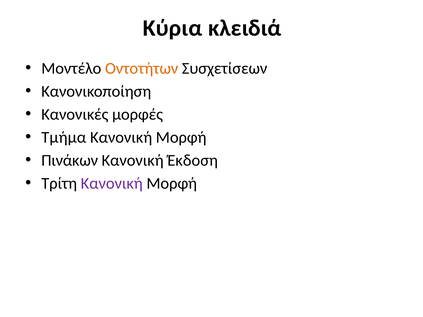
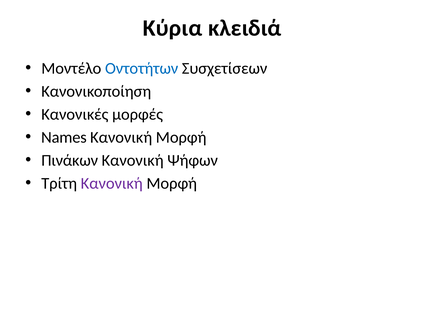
Οντοτήτων colour: orange -> blue (142, 68)
Τμήμα: Τμήμα -> Names (64, 137)
Έκδοση: Έκδοση -> Ψήφων (193, 160)
